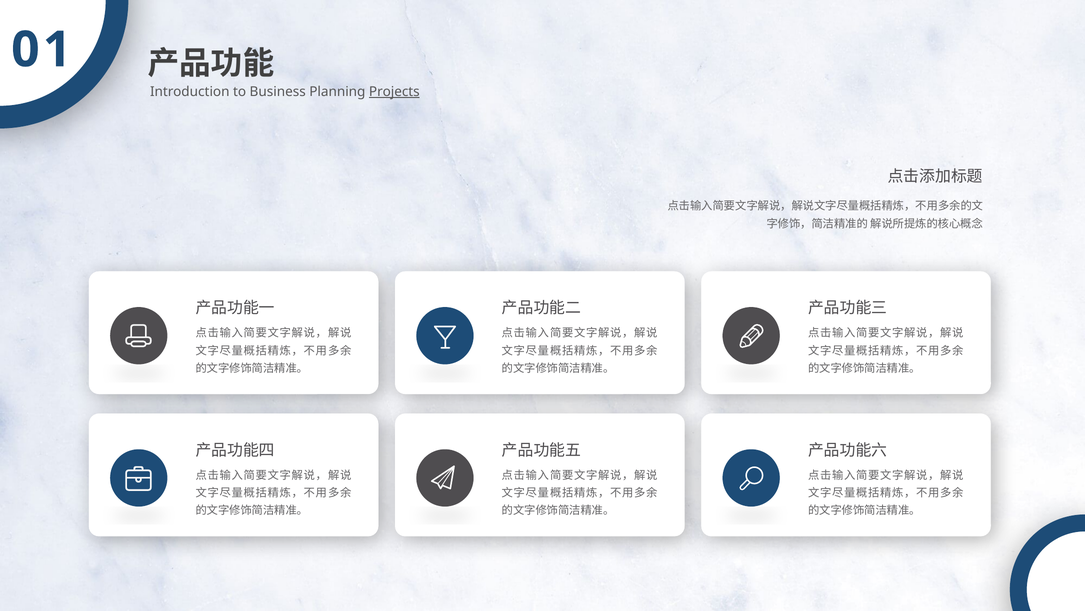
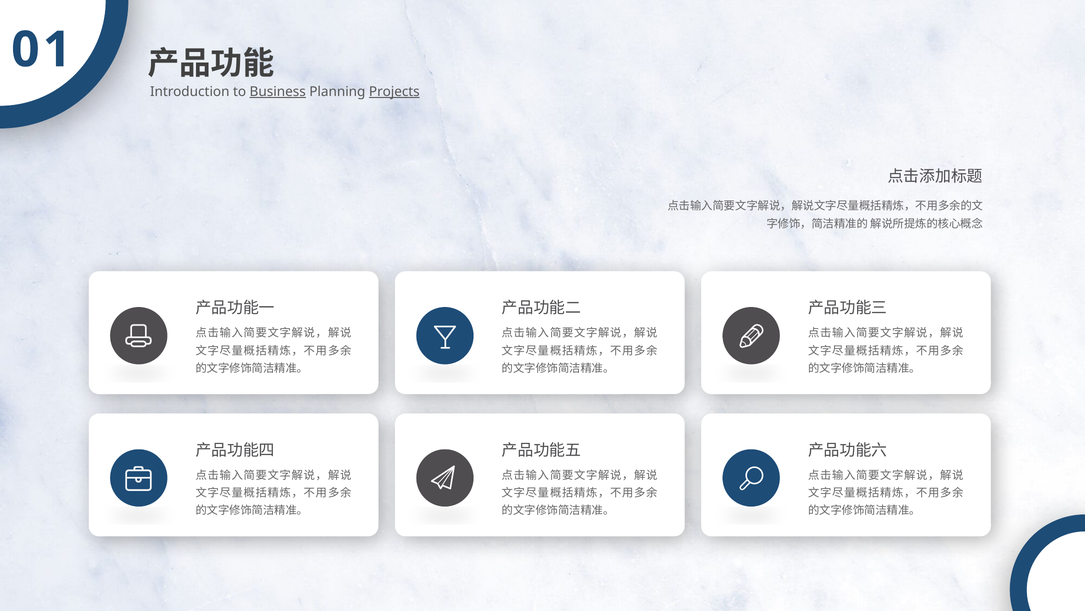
Business underline: none -> present (278, 92)
